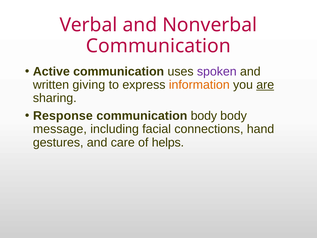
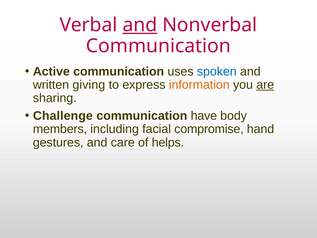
and underline: none -> present (140, 25)
spoken colour: purple -> blue (217, 71)
Response: Response -> Challenge (63, 116)
communication body: body -> have (204, 116)
message: message -> members (60, 129)
connections: connections -> compromise (209, 129)
